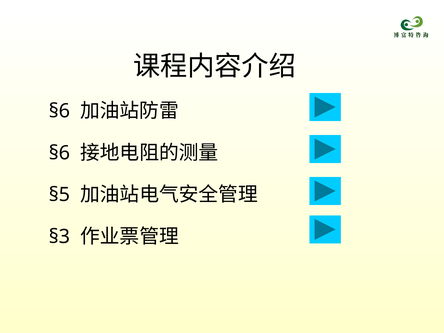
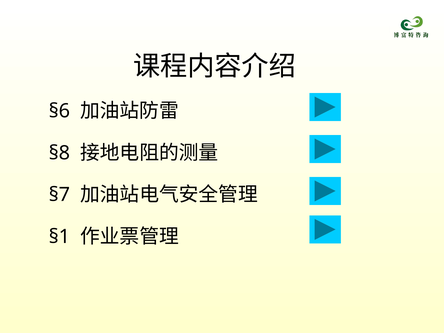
§6: §6 -> §8 (60, 153)
§5: §5 -> §7 (60, 195)
§3: §3 -> §1 (60, 237)
